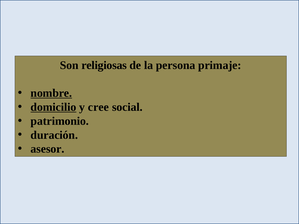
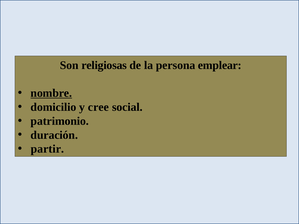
primaje: primaje -> emplear (220, 65)
domicilio underline: present -> none (53, 107)
asesor: asesor -> partir (47, 149)
